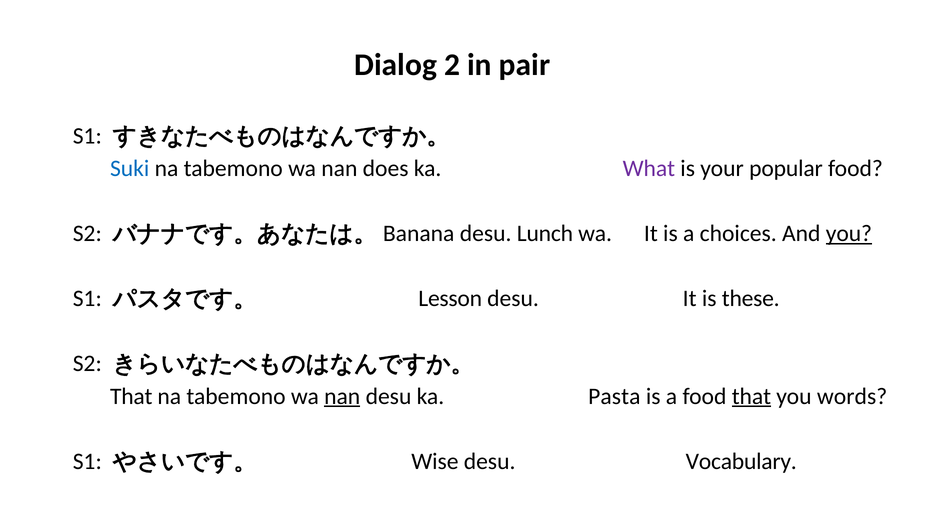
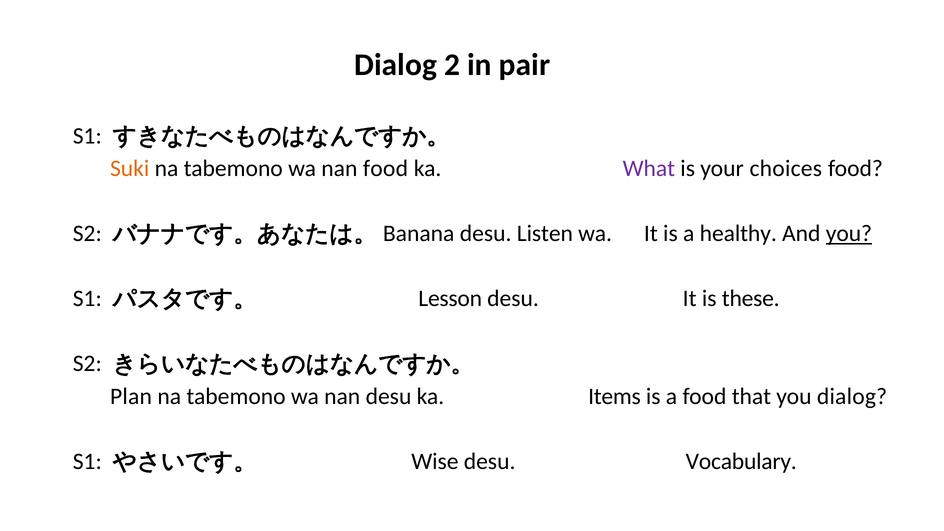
Suki colour: blue -> orange (130, 168)
nan does: does -> food (385, 168)
popular: popular -> choices (786, 168)
Lunch: Lunch -> Listen (545, 233)
choices: choices -> healthy (738, 233)
That: That -> Plan (131, 396)
nan underline: present -> none (342, 396)
Pasta: Pasta -> Items (614, 396)
that underline: present -> none (751, 396)
you words: words -> dialog (852, 396)
